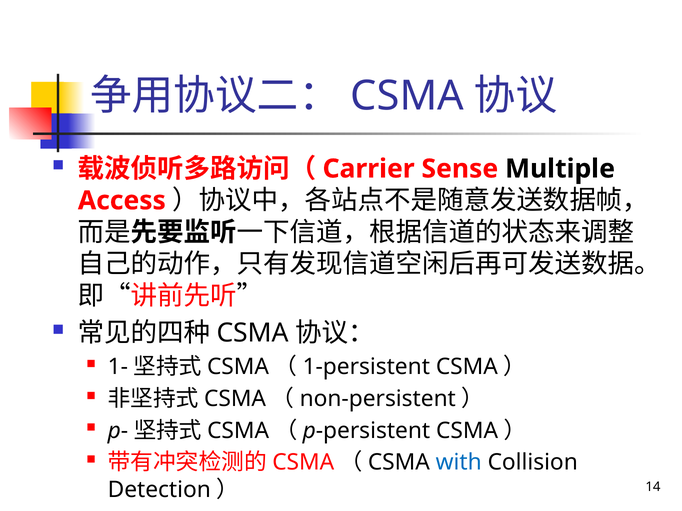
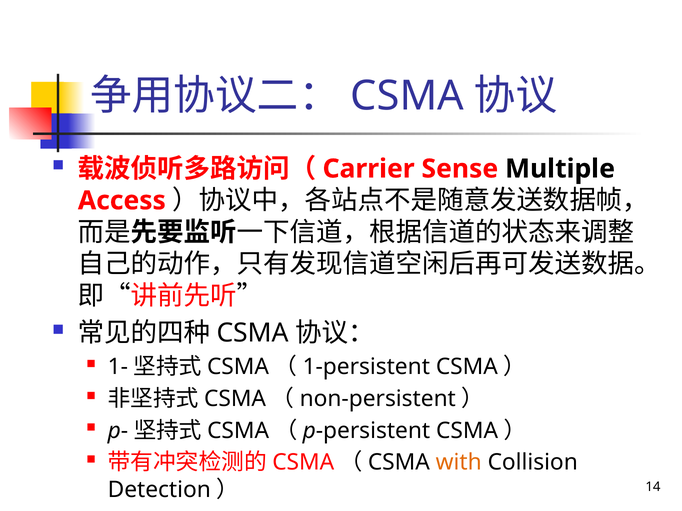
with colour: blue -> orange (459, 463)
